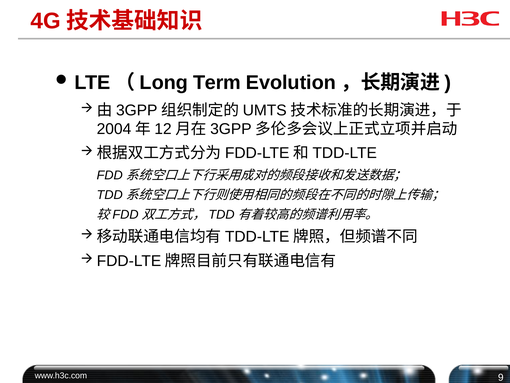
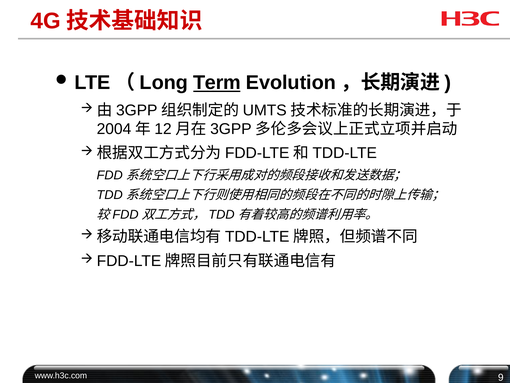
Term underline: none -> present (217, 83)
